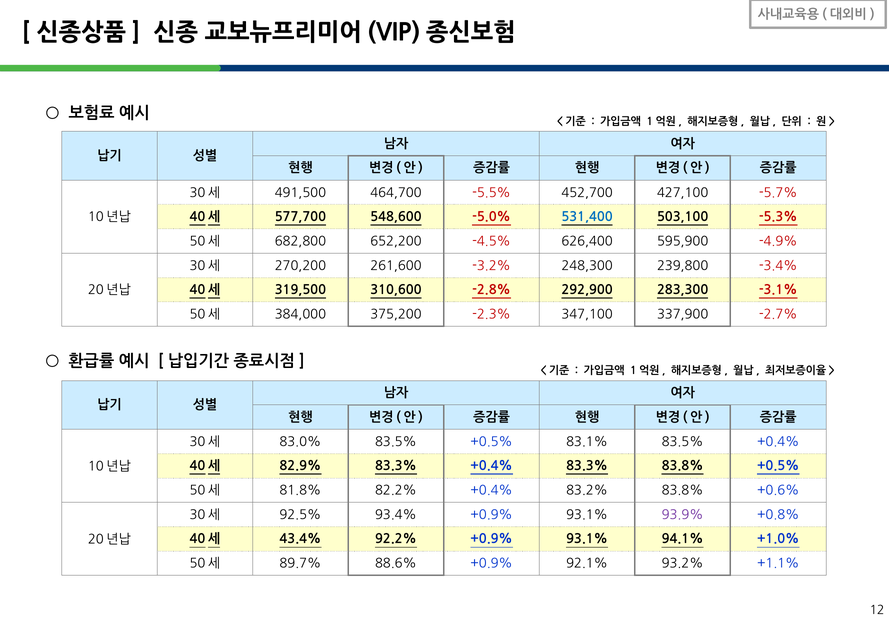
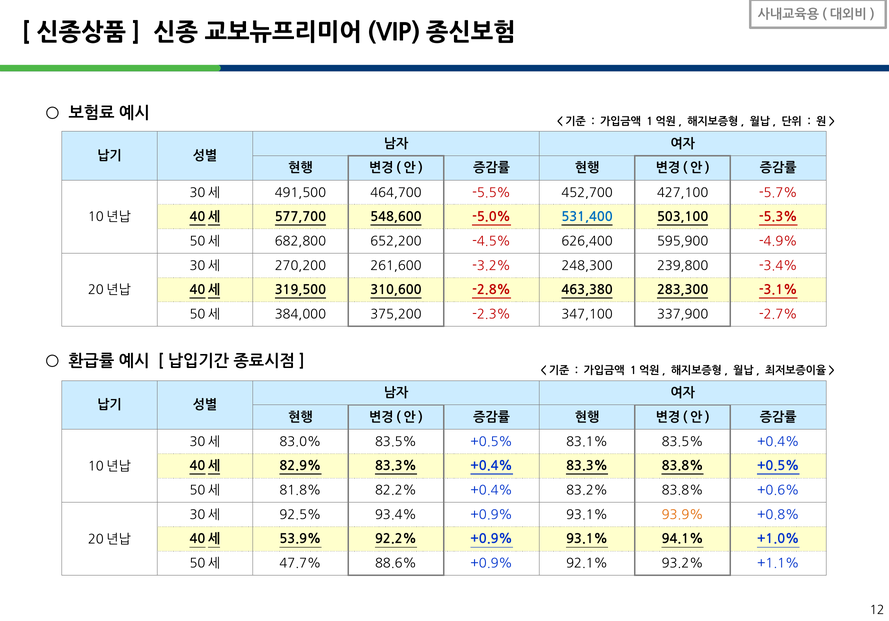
292,900: 292,900 -> 463,380 (587, 290)
93.9% colour: purple -> orange (683, 515)
43.4%: 43.4% -> 53.9% (300, 539)
89.7%: 89.7% -> 47.7% (300, 564)
